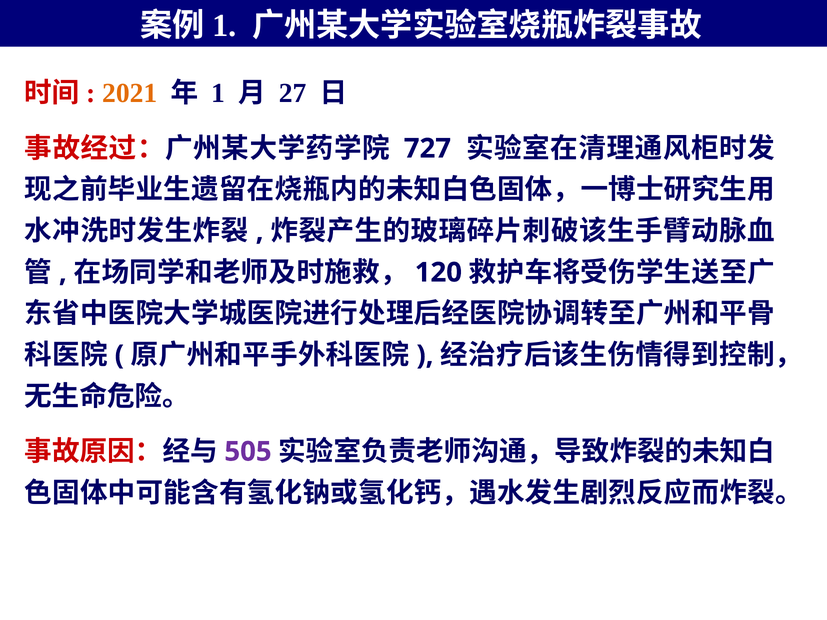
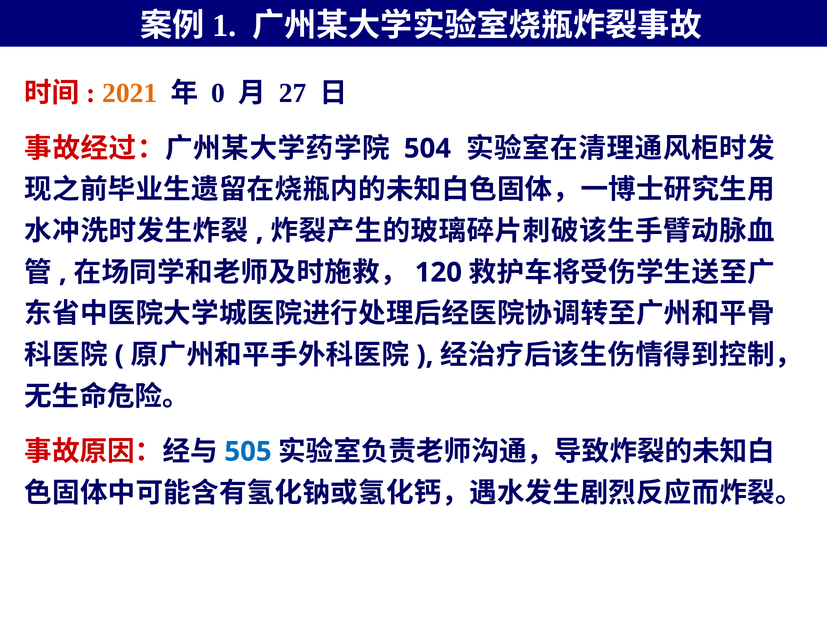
1: 1 -> 0 (218, 93)
727: 727 -> 504 (427, 149)
505 colour: purple -> blue (248, 452)
